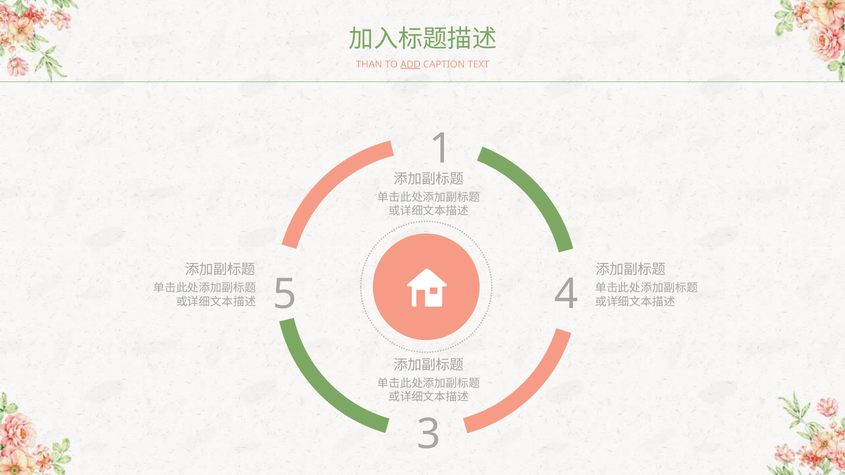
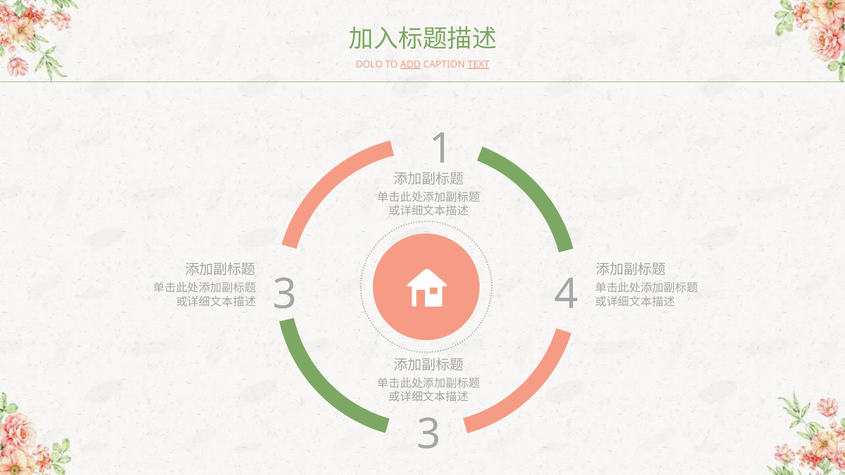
THAN: THAN -> DOLO (369, 64)
TEXT underline: none -> present (479, 64)
5: 5 -> 3 (285, 295)
